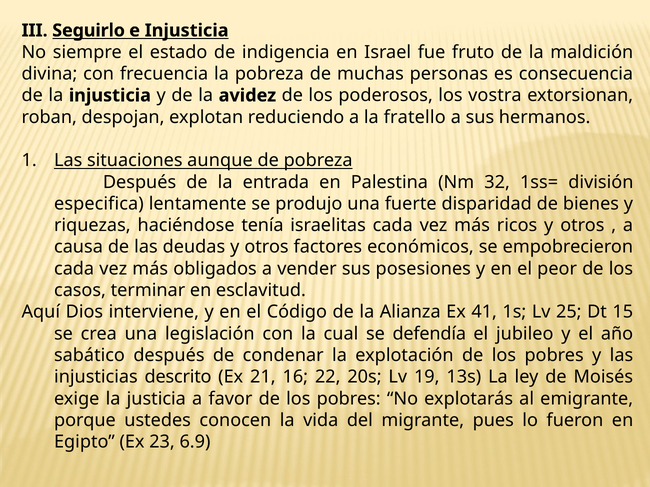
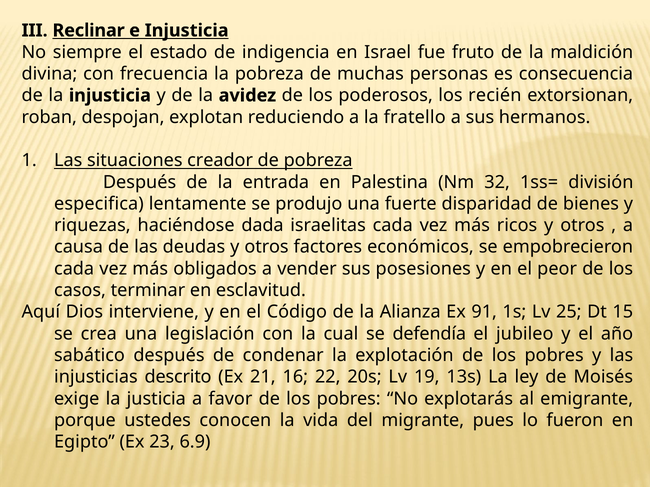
Seguirlo: Seguirlo -> Reclinar (89, 31)
vostra: vostra -> recién (495, 96)
aunque: aunque -> creador (220, 161)
tenía: tenía -> dada (262, 226)
41: 41 -> 91 (484, 312)
